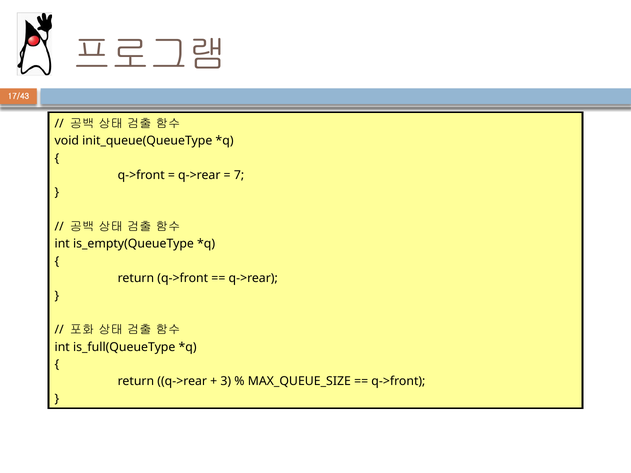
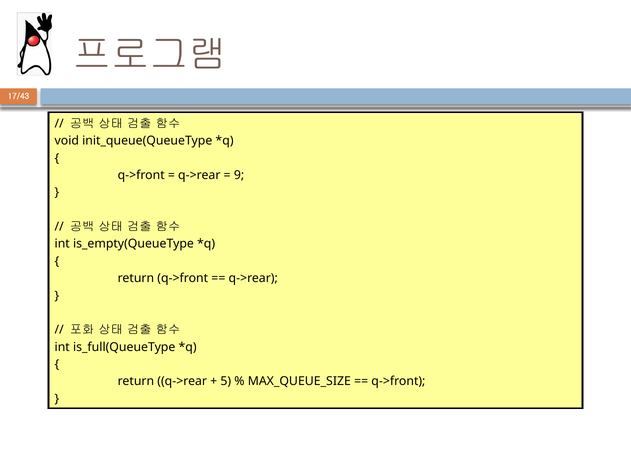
7: 7 -> 9 (239, 175)
3: 3 -> 5 (226, 382)
